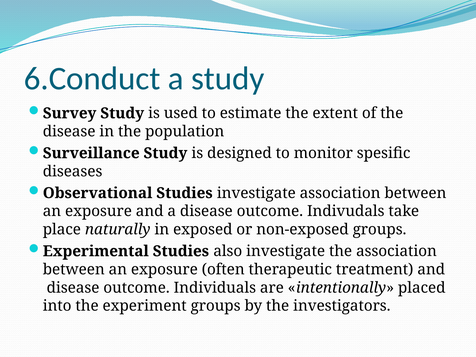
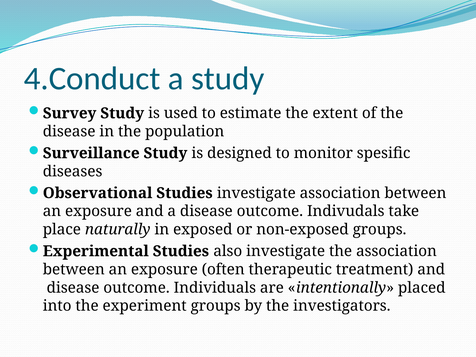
6.Conduct: 6.Conduct -> 4.Conduct (92, 79)
